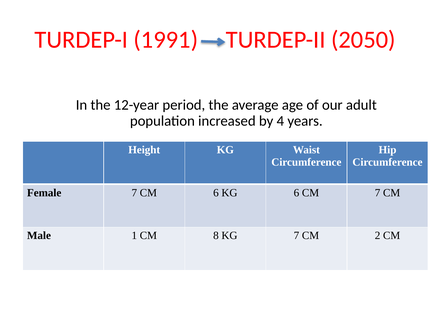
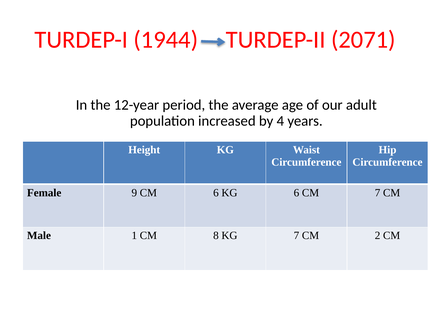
1991: 1991 -> 1944 (166, 40)
2050: 2050 -> 2071 (363, 40)
Female 7: 7 -> 9 (134, 192)
